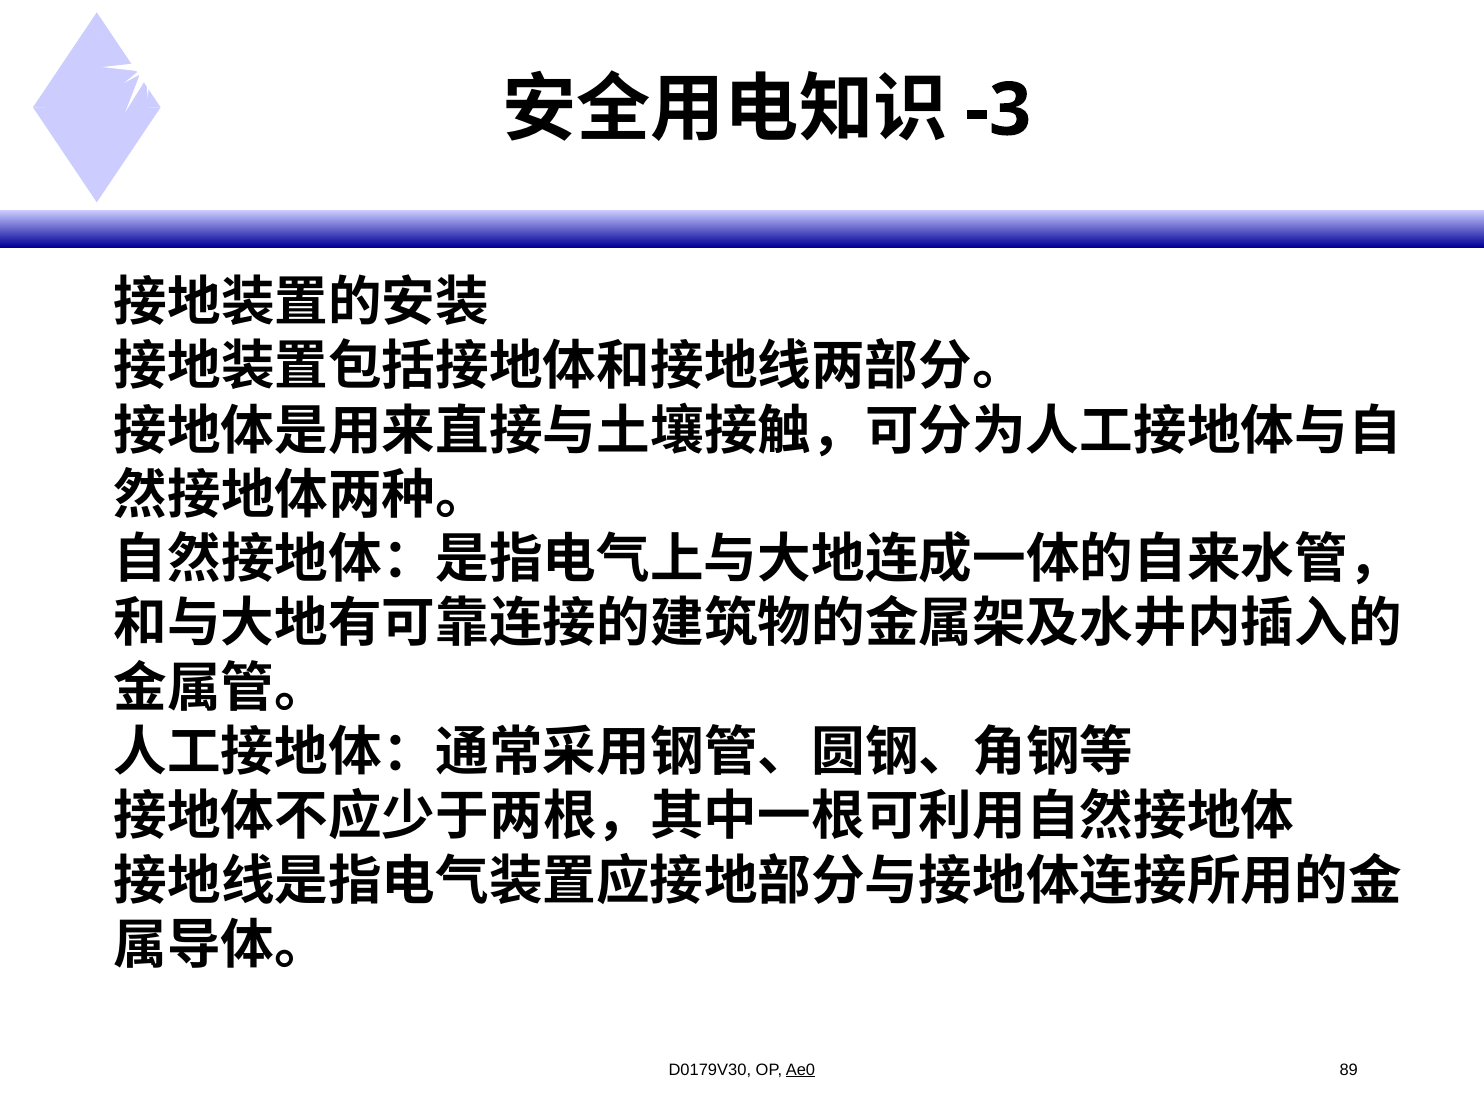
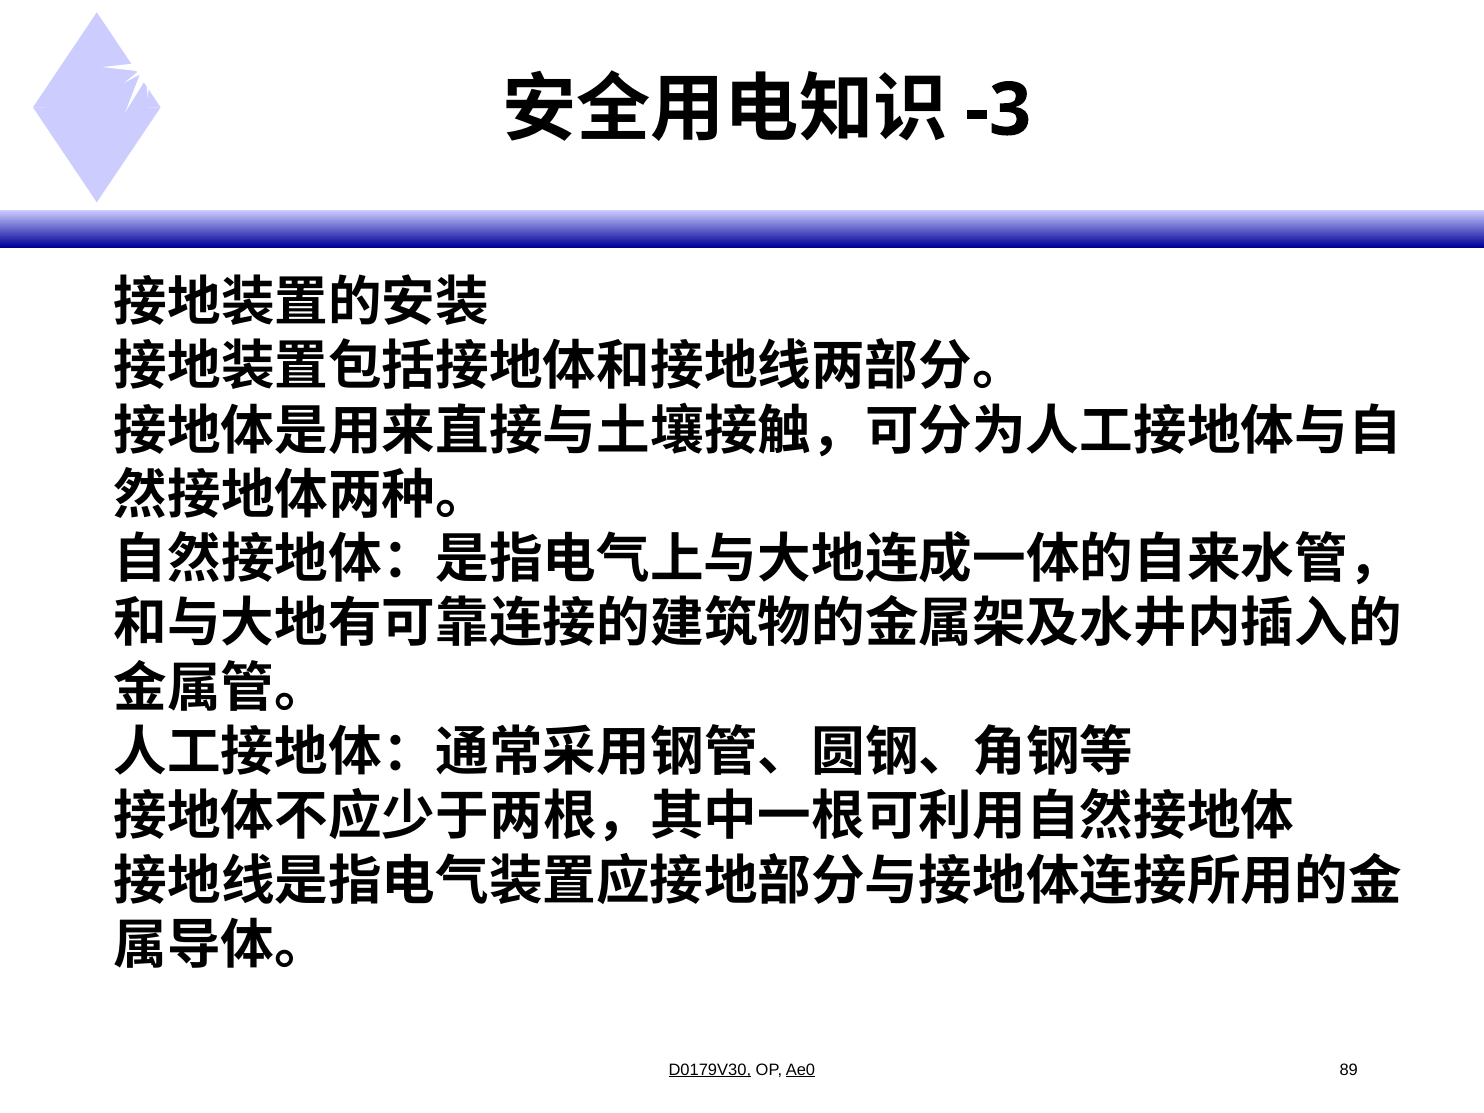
D0179V30 underline: none -> present (710, 1070)
